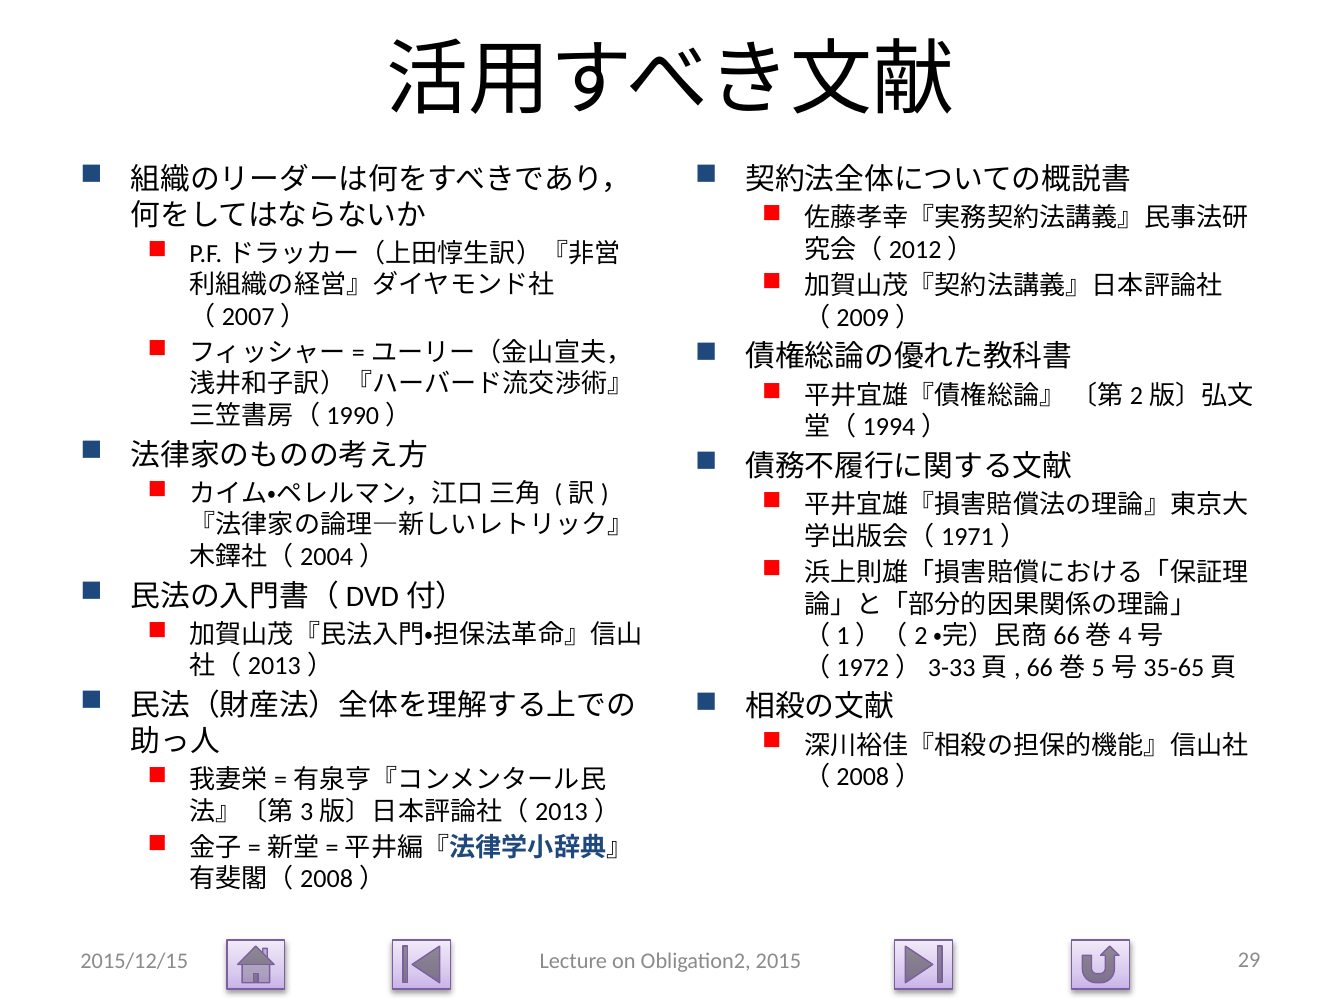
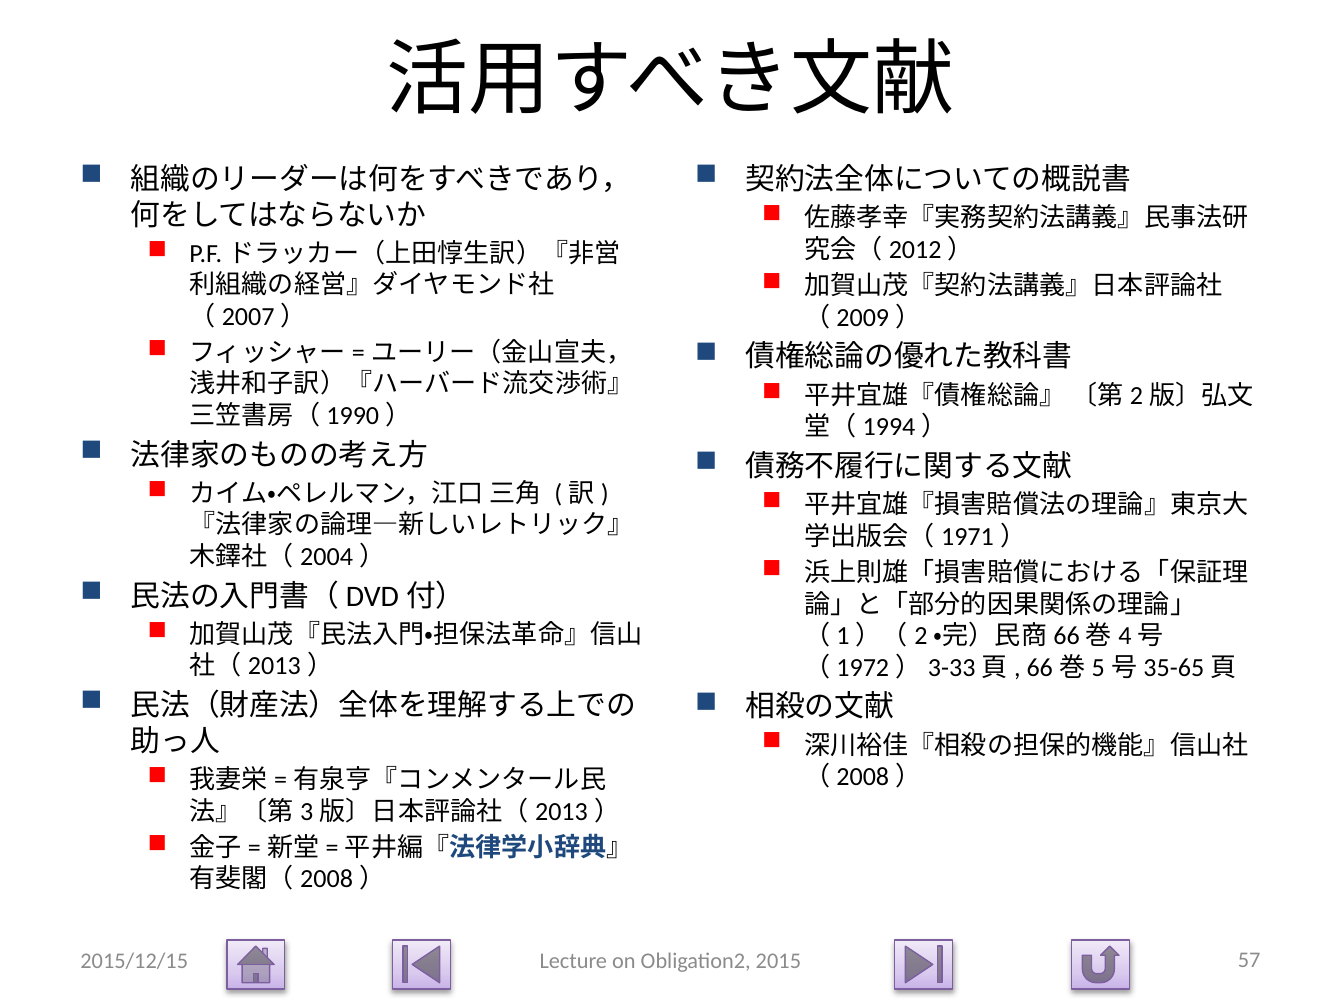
29: 29 -> 57 (1249, 960)
